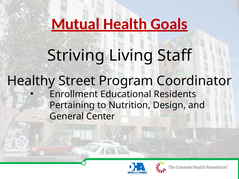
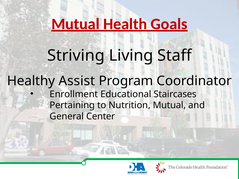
Street: Street -> Assist (77, 81)
Residents: Residents -> Staircases (175, 94)
Nutrition Design: Design -> Mutual (169, 105)
